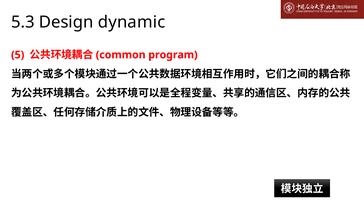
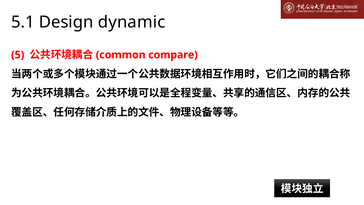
5.3: 5.3 -> 5.1 (23, 22)
program: program -> compare (173, 55)
